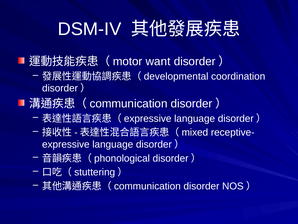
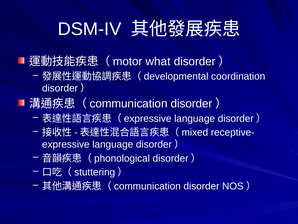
want: want -> what (158, 61)
